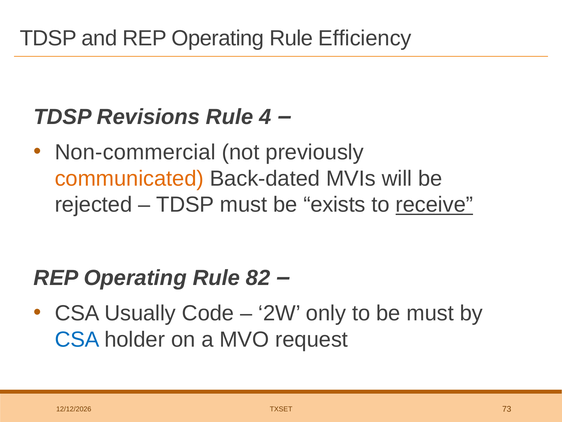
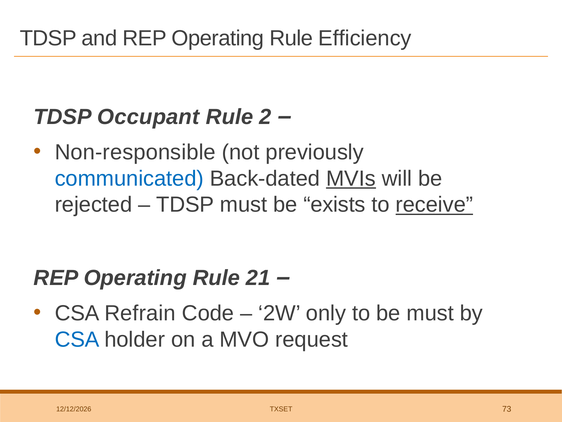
Revisions: Revisions -> Occupant (148, 117)
4: 4 -> 2 (265, 117)
Non-commercial: Non-commercial -> Non-responsible (135, 152)
communicated colour: orange -> blue (129, 178)
MVIs underline: none -> present (351, 178)
82: 82 -> 21 (258, 278)
Usually: Usually -> Refrain (140, 313)
